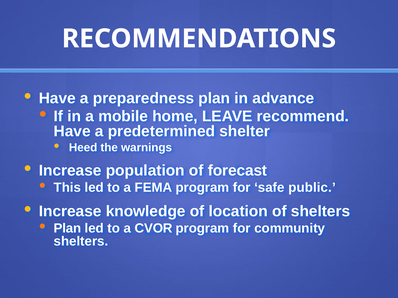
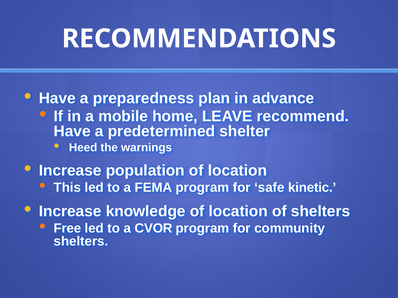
forecast: forecast -> location (237, 171)
public: public -> kinetic (312, 188)
Plan: Plan -> Free (67, 229)
